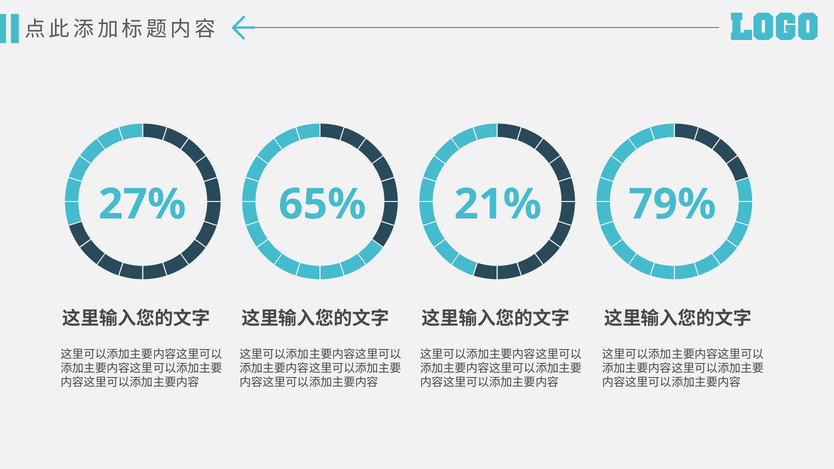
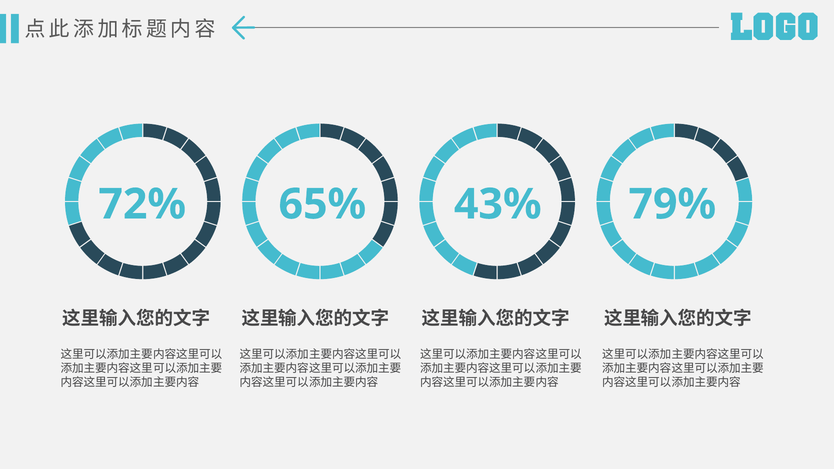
27%: 27% -> 72% (142, 204)
21%: 21% -> 43% (498, 204)
